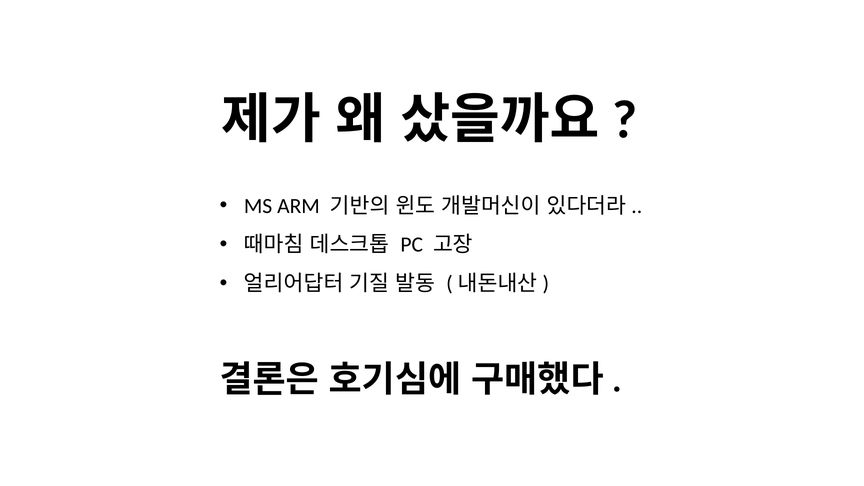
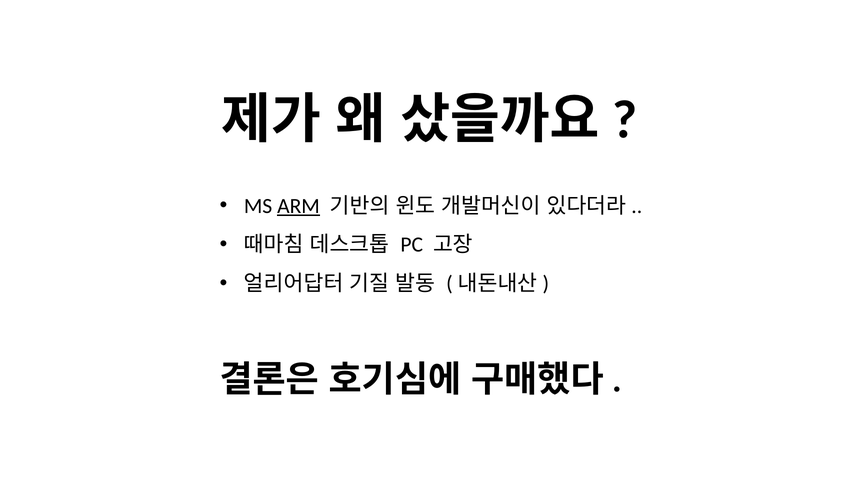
ARM underline: none -> present (298, 206)
